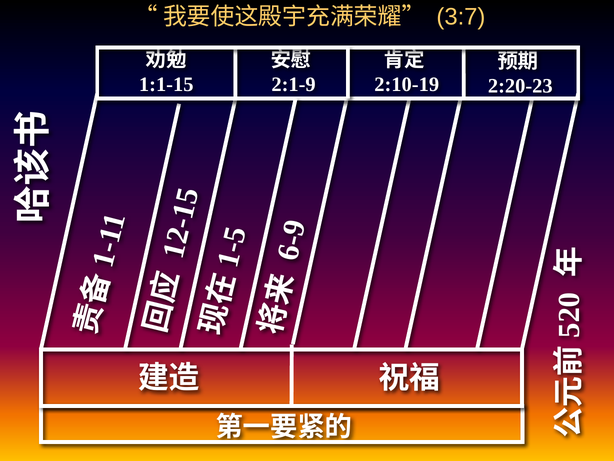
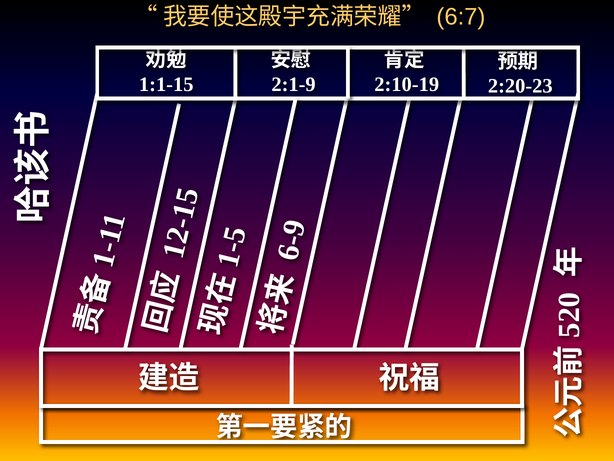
3:7: 3:7 -> 6:7 (461, 17)
